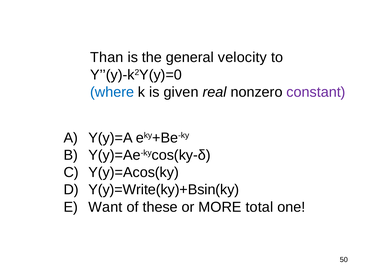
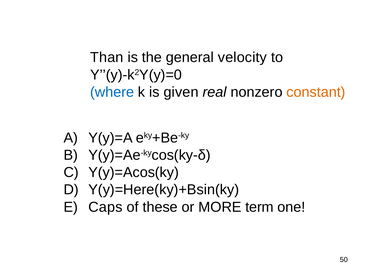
constant colour: purple -> orange (316, 92)
Y(y)=Write(ky)+Bsin(ky: Y(y)=Write(ky)+Bsin(ky -> Y(y)=Here(ky)+Bsin(ky (164, 189)
Want: Want -> Caps (105, 207)
total: total -> term (260, 207)
